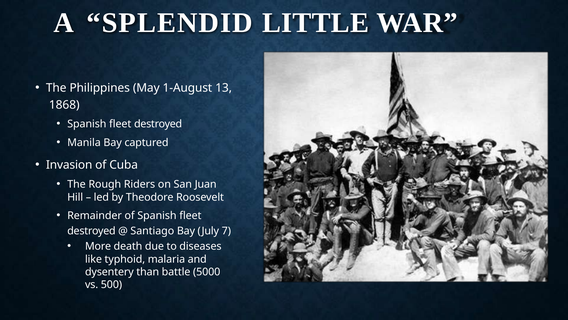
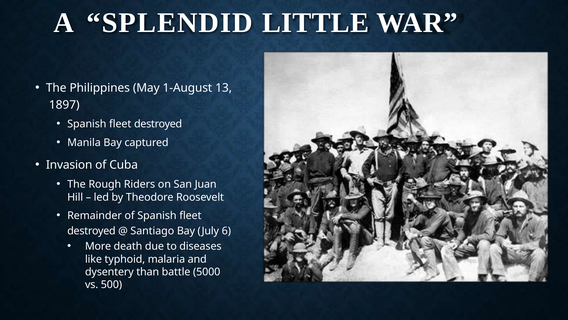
1868: 1868 -> 1897 (64, 105)
7: 7 -> 6 (226, 231)
